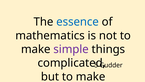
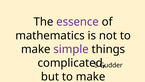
essence colour: blue -> purple (78, 22)
